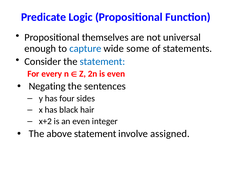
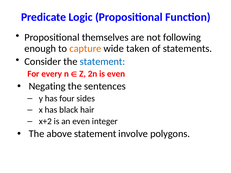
universal: universal -> following (182, 37)
capture colour: blue -> orange (85, 49)
some: some -> taken (138, 49)
assigned: assigned -> polygons (170, 134)
